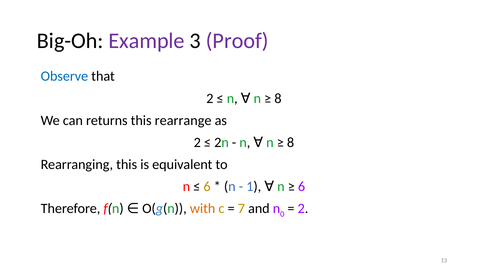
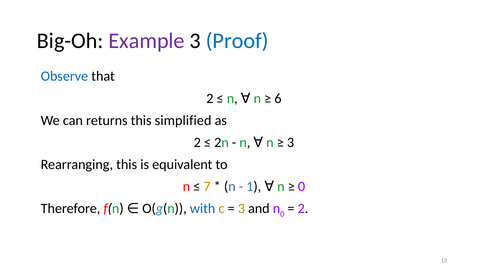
Proof colour: purple -> blue (237, 41)
8: 8 -> 6 (278, 98)
rearrange: rearrange -> simplified (183, 120)
8: 8 -> 3 (291, 142)
6: 6 -> 7 (207, 186)
6: 6 -> 0 (302, 186)
with colour: orange -> blue (203, 208)
7: 7 -> 3 (241, 208)
